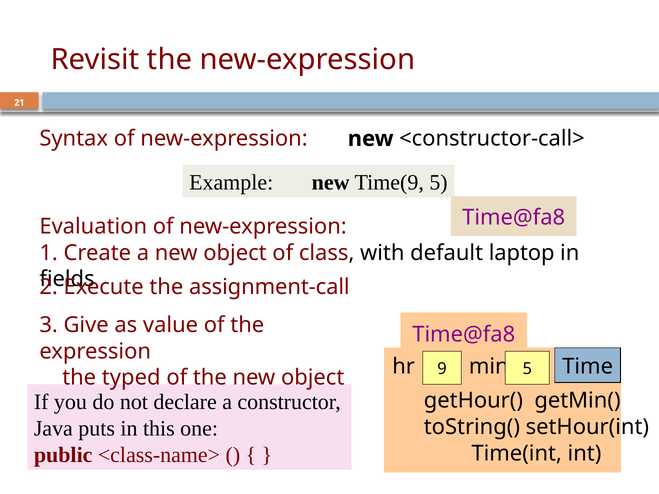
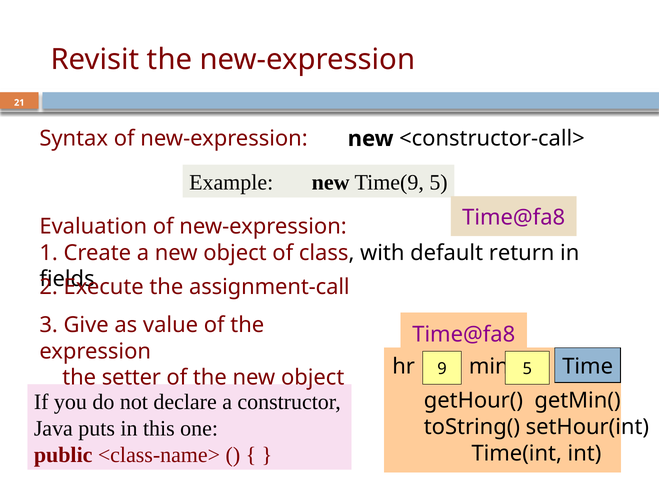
laptop: laptop -> return (522, 253)
typed: typed -> setter (131, 378)
